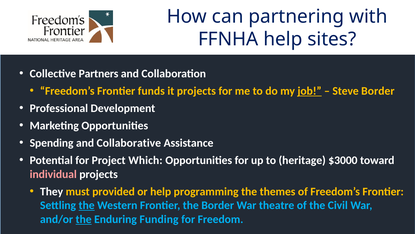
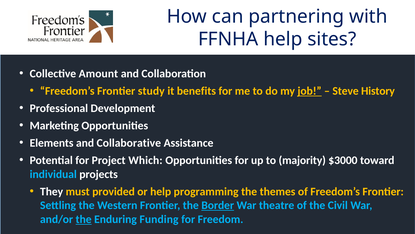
Partners: Partners -> Amount (98, 74)
funds: funds -> study (151, 91)
it projects: projects -> benefits (196, 91)
Steve Border: Border -> History (378, 91)
Spending: Spending -> Elements (52, 143)
heritage: heritage -> majority (302, 160)
individual colour: pink -> light blue (53, 174)
the underline: present -> none (87, 205)
Border underline: none -> present (218, 205)
